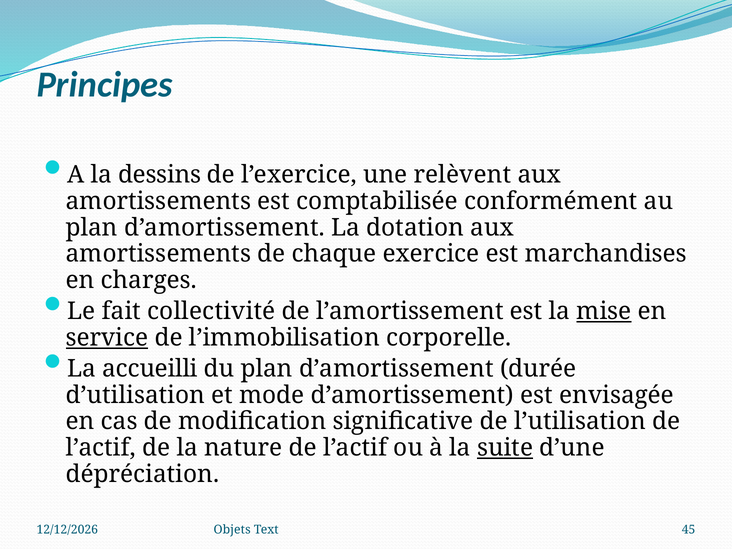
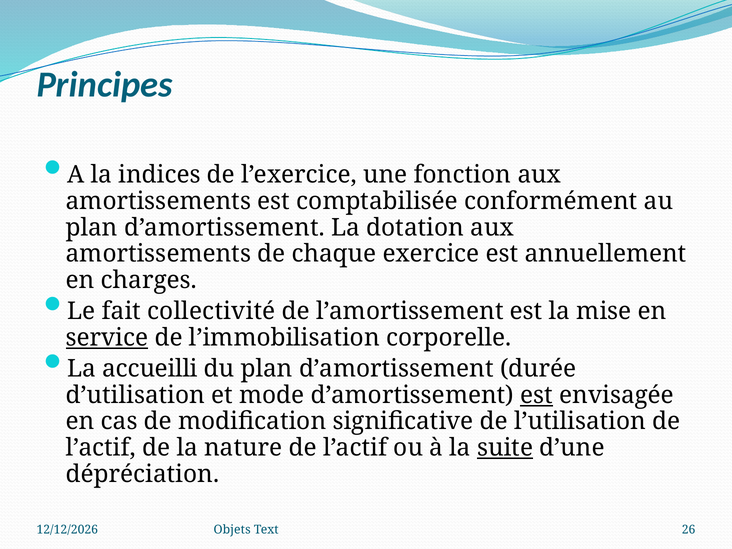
dessins: dessins -> indices (160, 175)
relèvent: relèvent -> fonction (462, 175)
marchandises: marchandises -> annuellement (606, 254)
mise underline: present -> none (604, 311)
est underline: none -> present (537, 395)
45: 45 -> 26 (689, 530)
